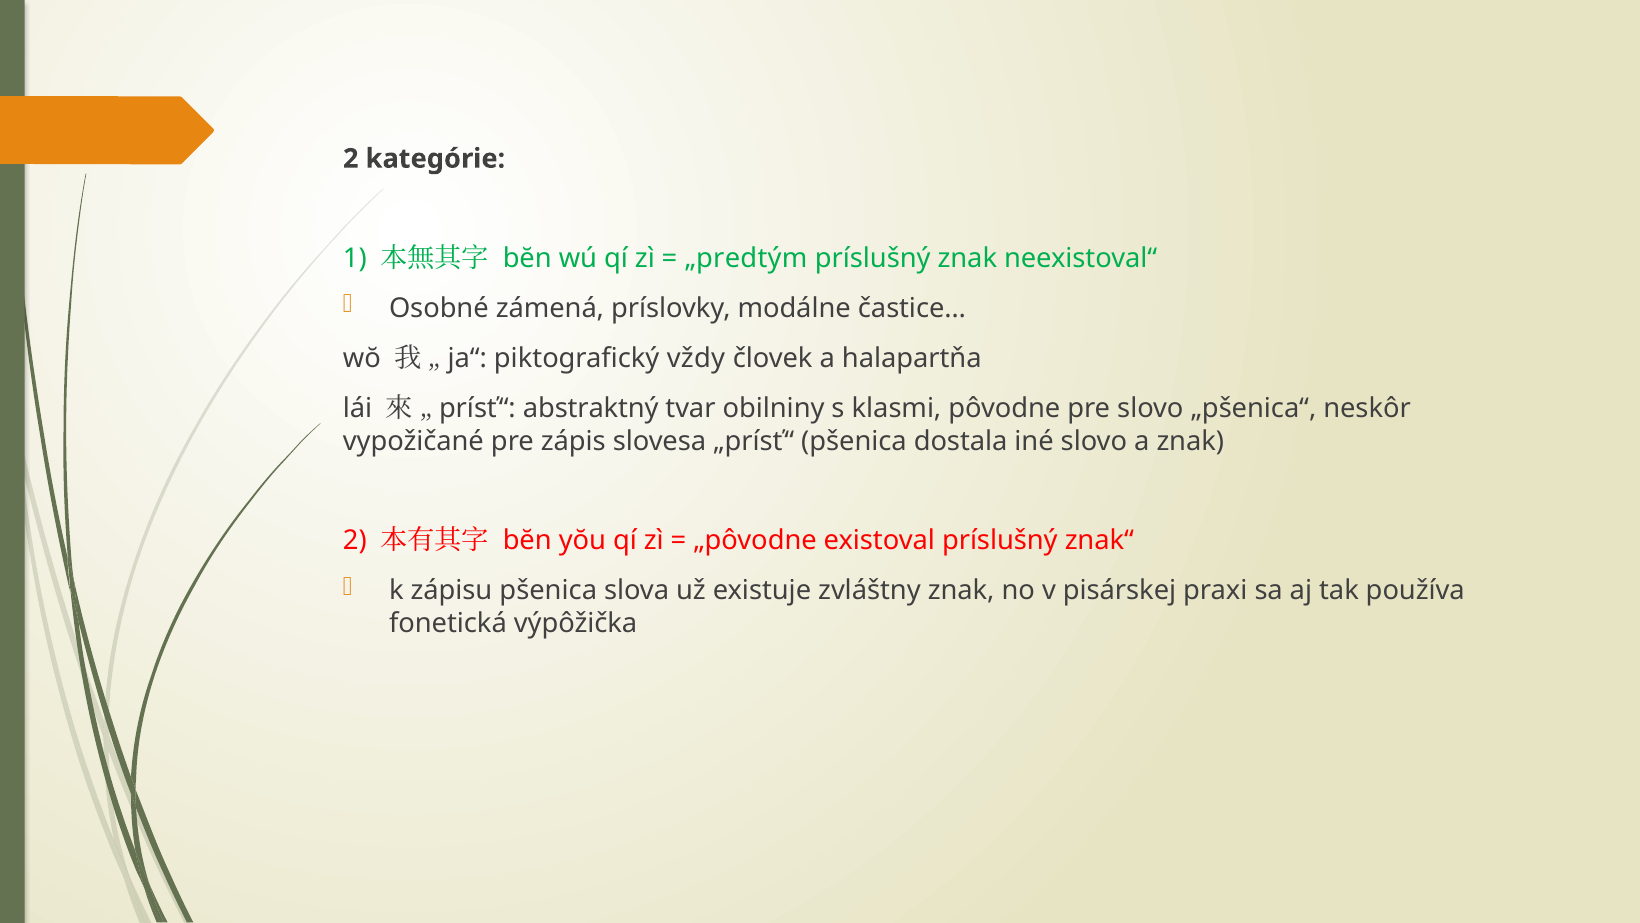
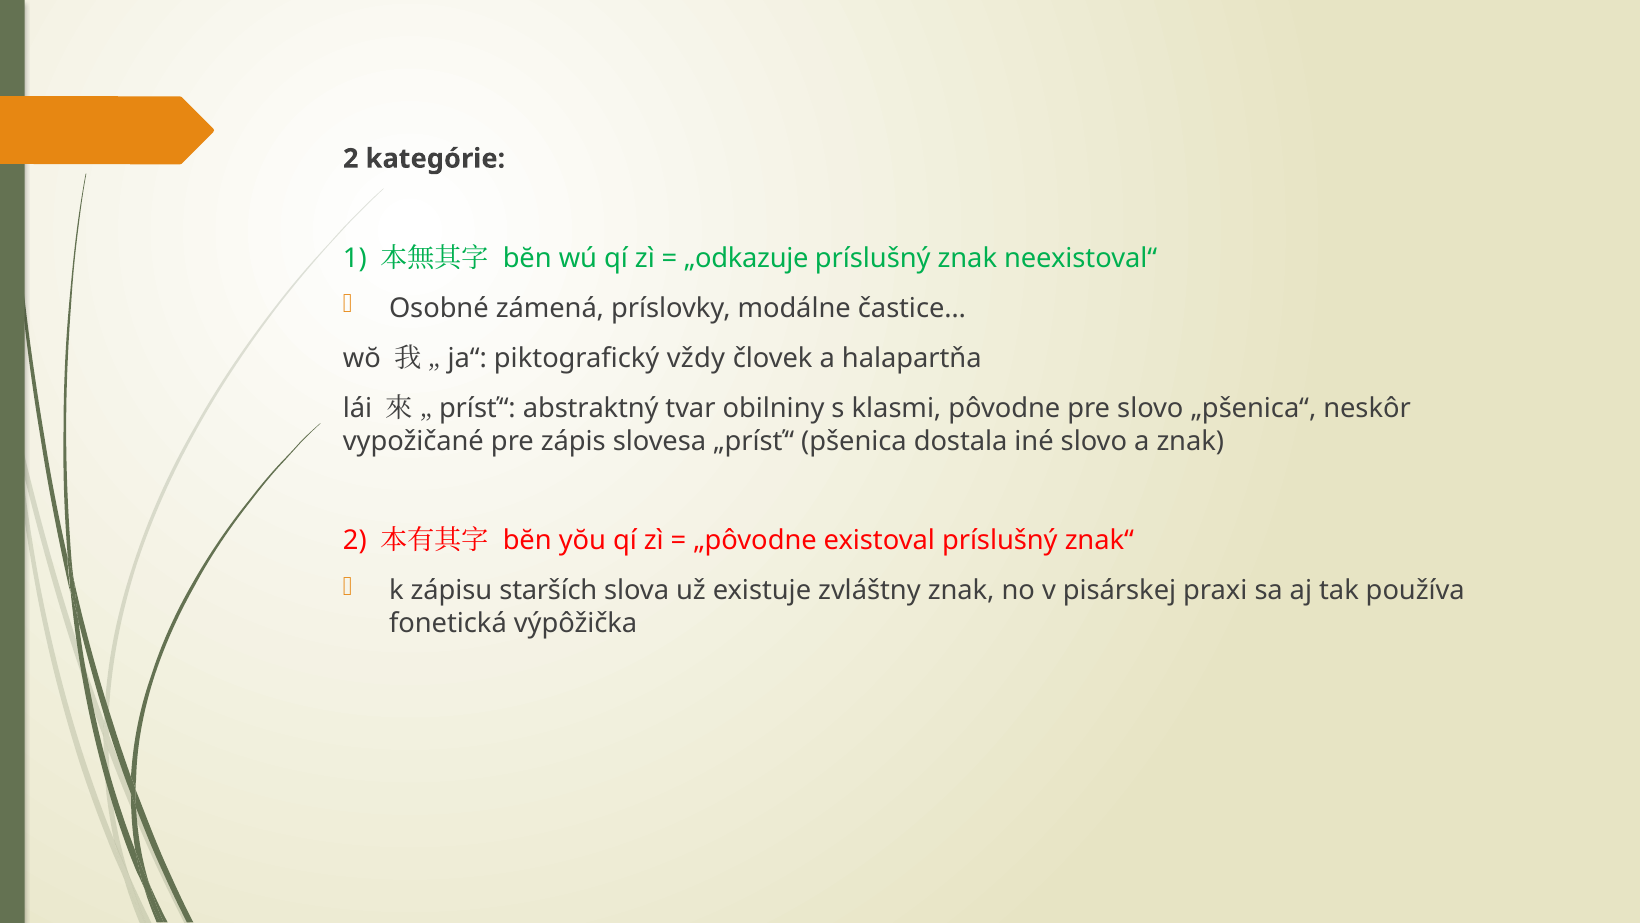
„predtým: „predtým -> „odkazuje (746, 258)
zápisu pšenica: pšenica -> starších (548, 590)
